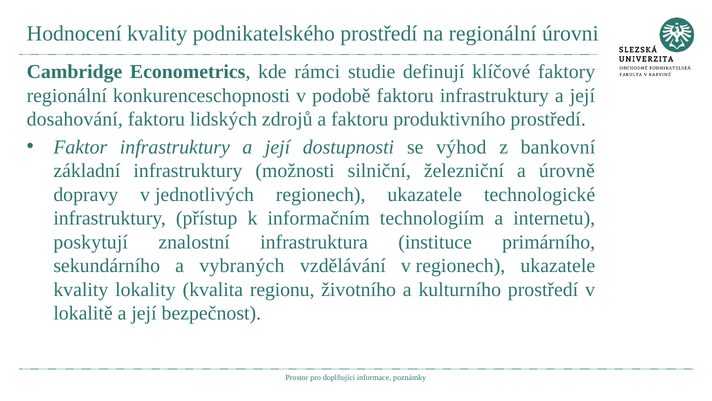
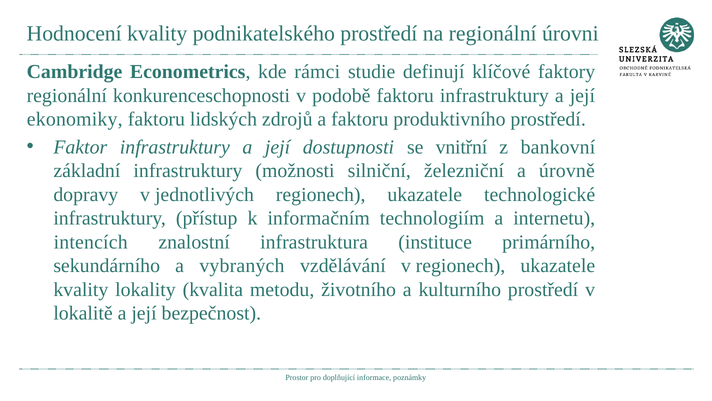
dosahování: dosahování -> ekonomiky (75, 119)
výhod: výhod -> vnitřní (461, 147)
poskytují: poskytují -> intencích (91, 242)
regionu: regionu -> metodu (282, 289)
